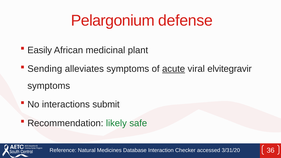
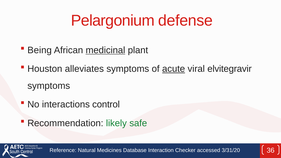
Easily: Easily -> Being (40, 50)
medicinal underline: none -> present (105, 50)
Sending: Sending -> Houston (45, 69)
submit: submit -> control (106, 105)
